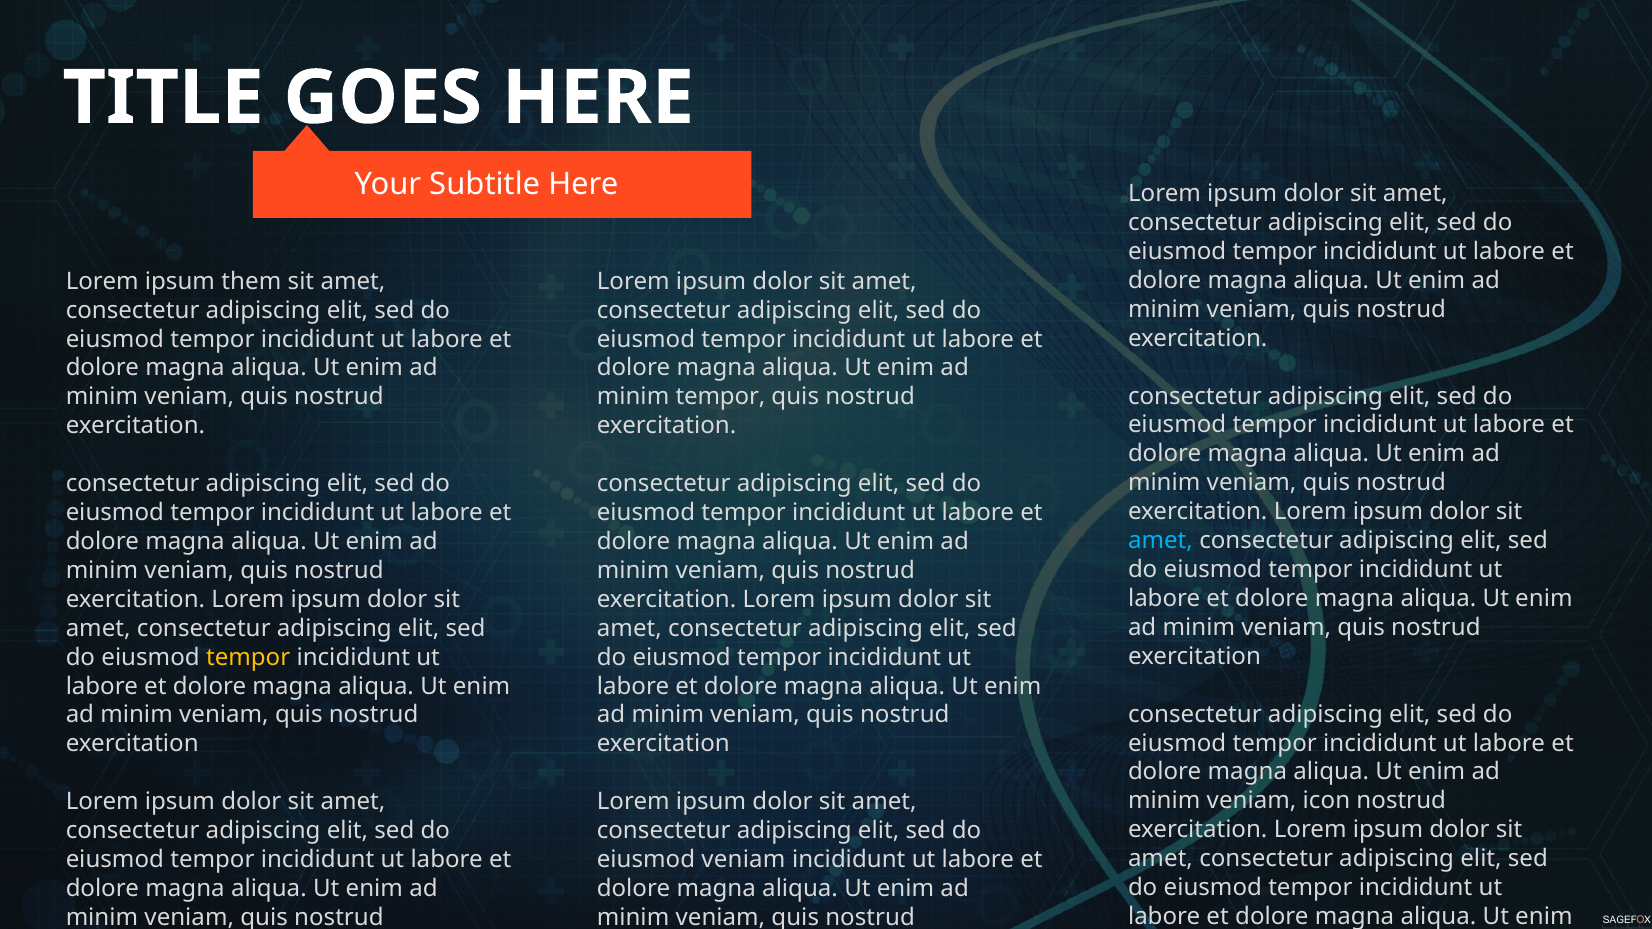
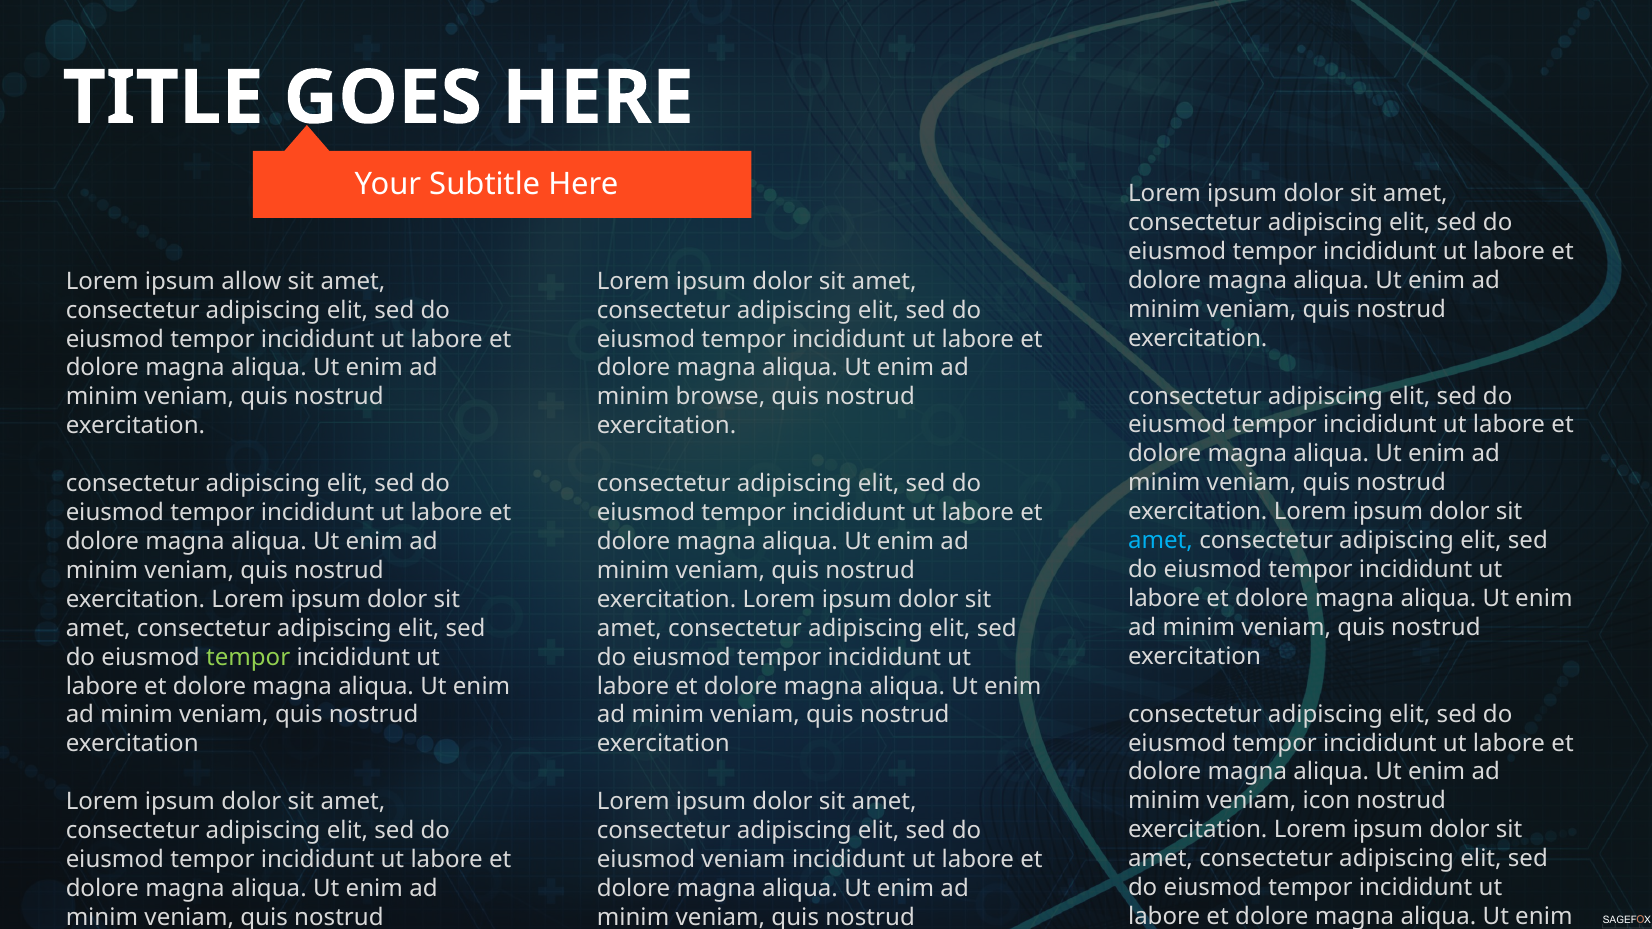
them: them -> allow (251, 281)
minim tempor: tempor -> browse (720, 397)
tempor colour: yellow -> light green (248, 657)
